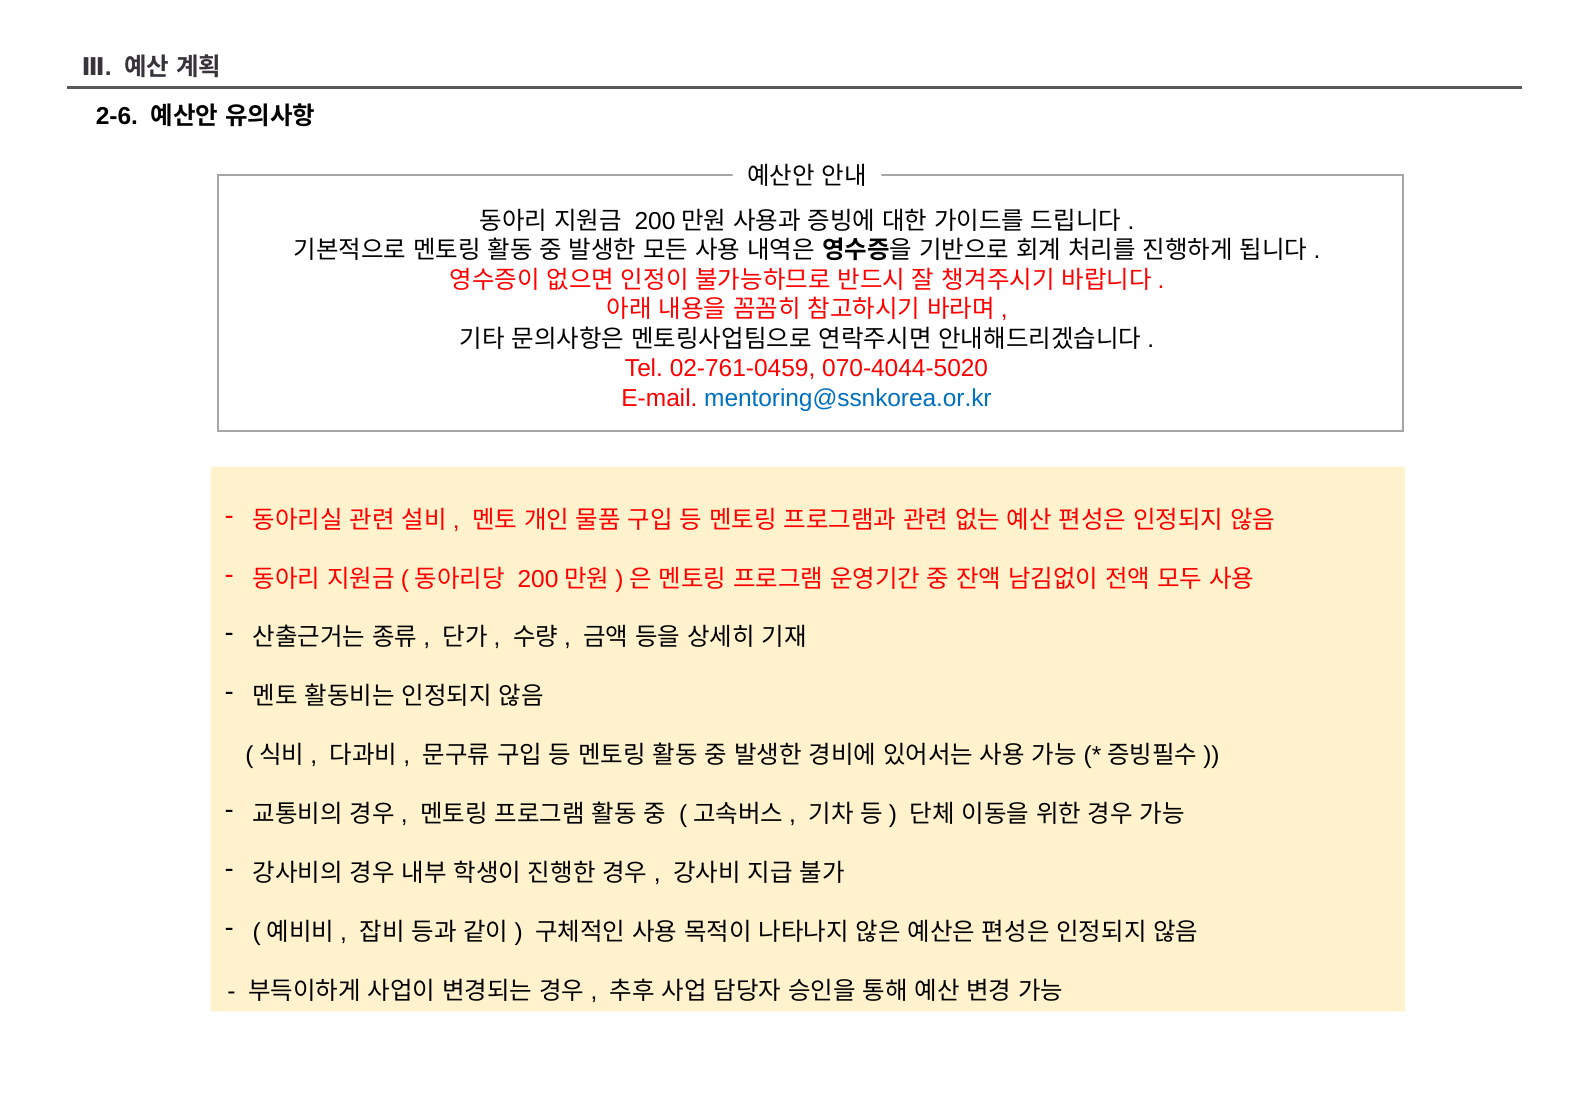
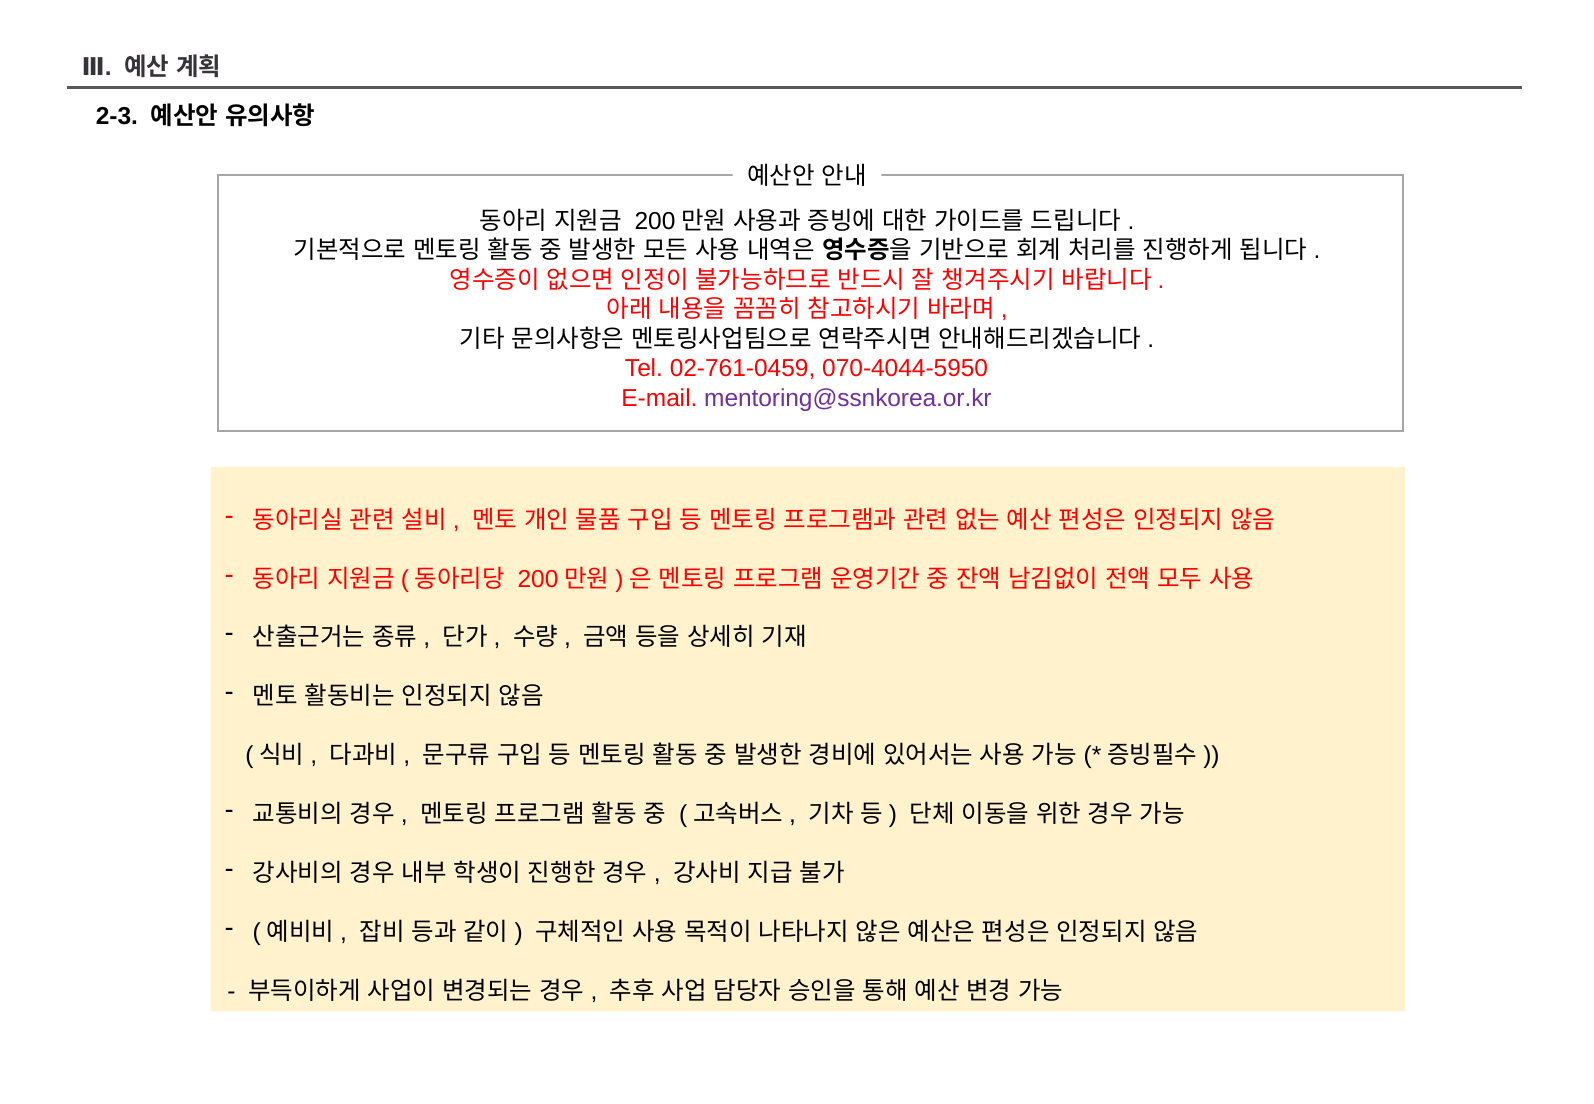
2-6: 2-6 -> 2-3 (117, 116)
070-4044-5020: 070-4044-5020 -> 070-4044-5950 (905, 368)
mentoring@ssnkorea.or.kr colour: blue -> purple (848, 398)
